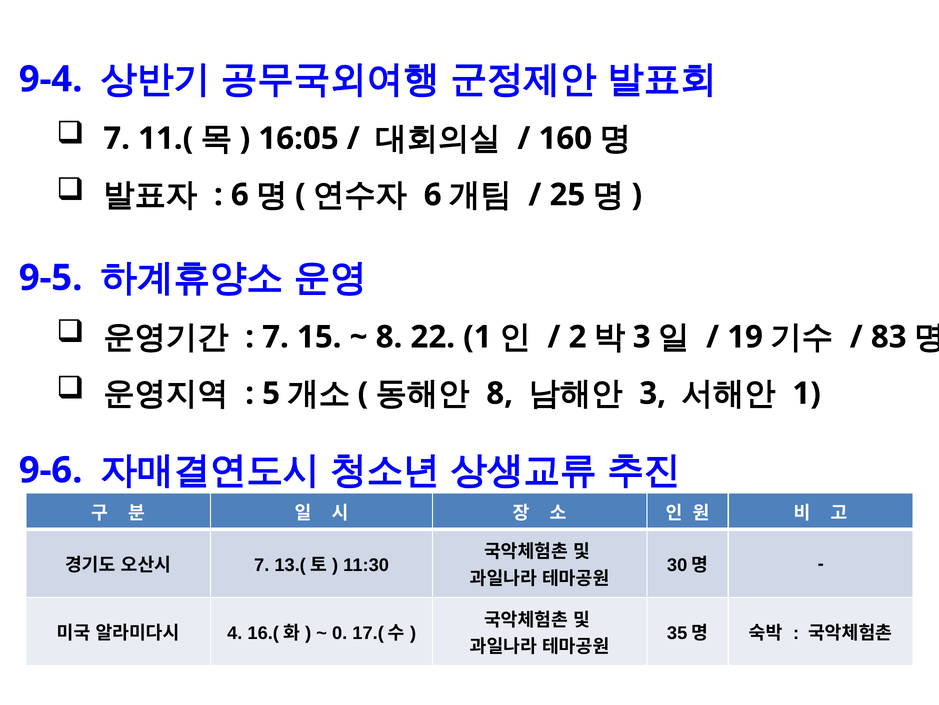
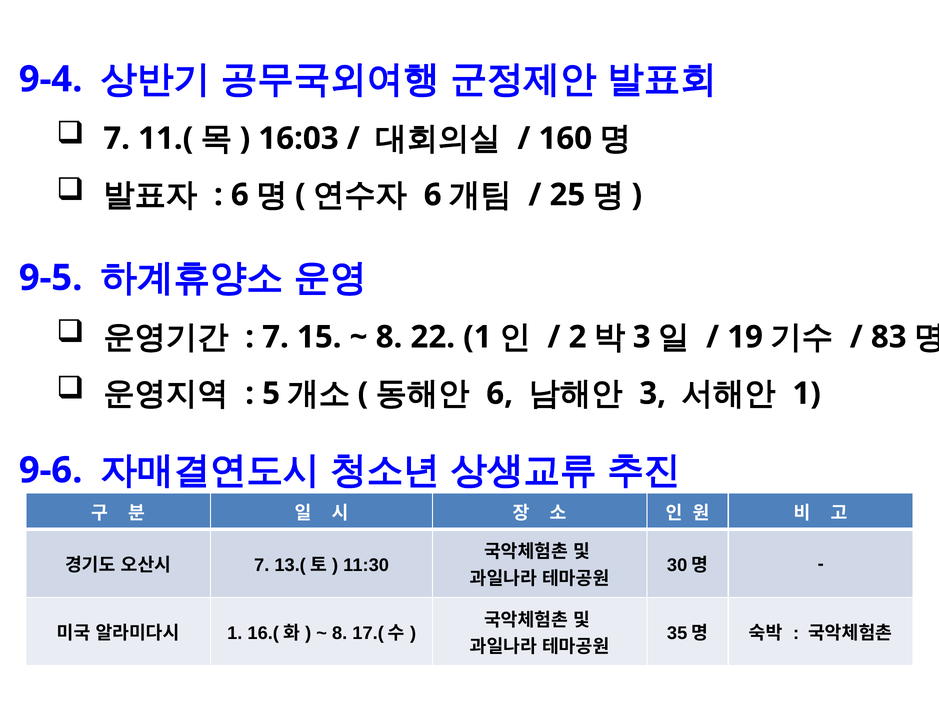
16:05: 16:05 -> 16:03 (298, 138)
8: 8 -> 6 (500, 393)
4: 4 -> 1 (235, 633)
0: 0 -> 8 (340, 633)
